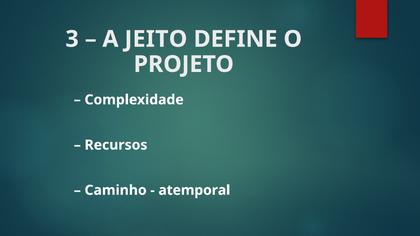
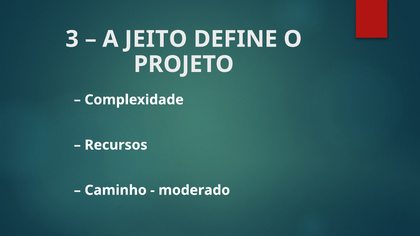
atemporal: atemporal -> moderado (194, 190)
